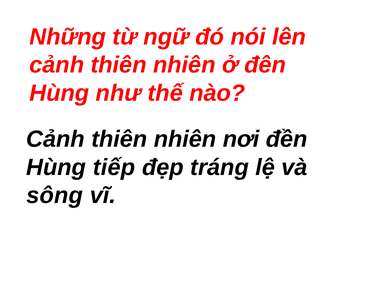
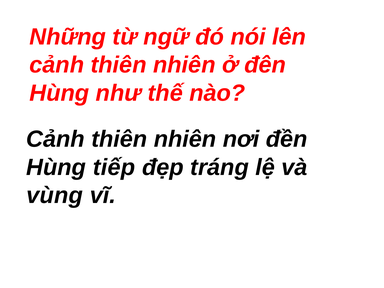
sông: sông -> vùng (55, 195)
